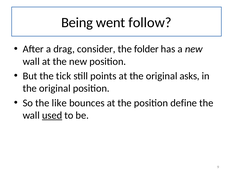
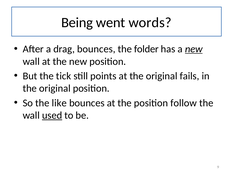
follow: follow -> words (150, 23)
drag consider: consider -> bounces (96, 49)
new underline: none -> present (194, 49)
asks: asks -> fails (190, 76)
define: define -> follow (184, 103)
